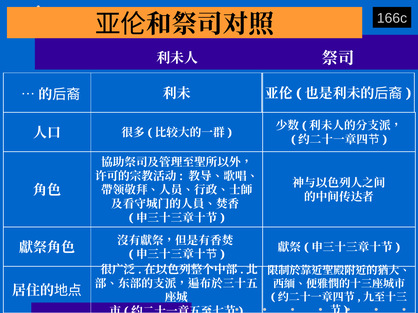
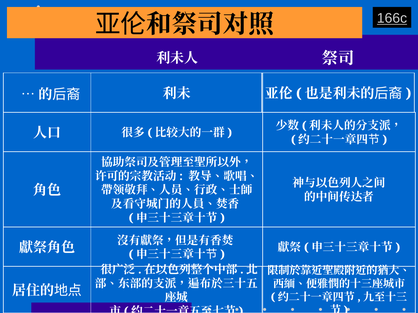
166c underline: none -> present (392, 18)
